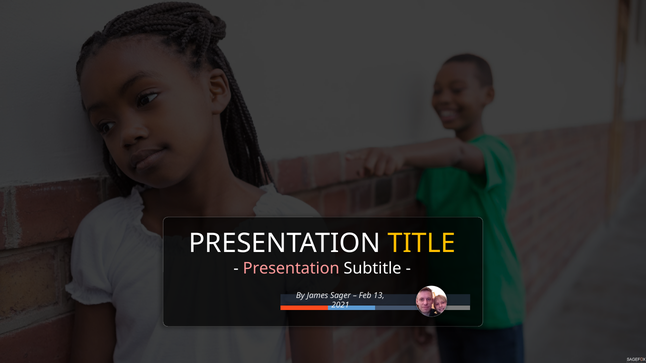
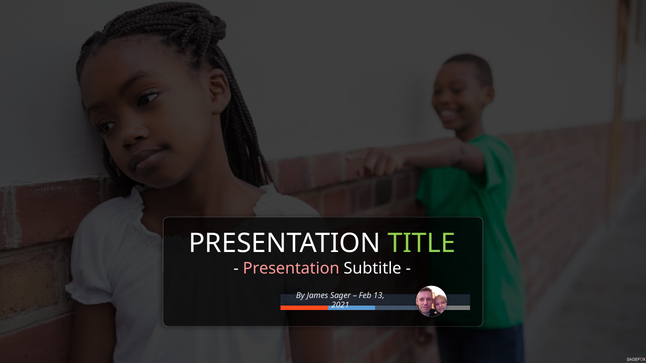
TITLE colour: yellow -> light green (422, 244)
